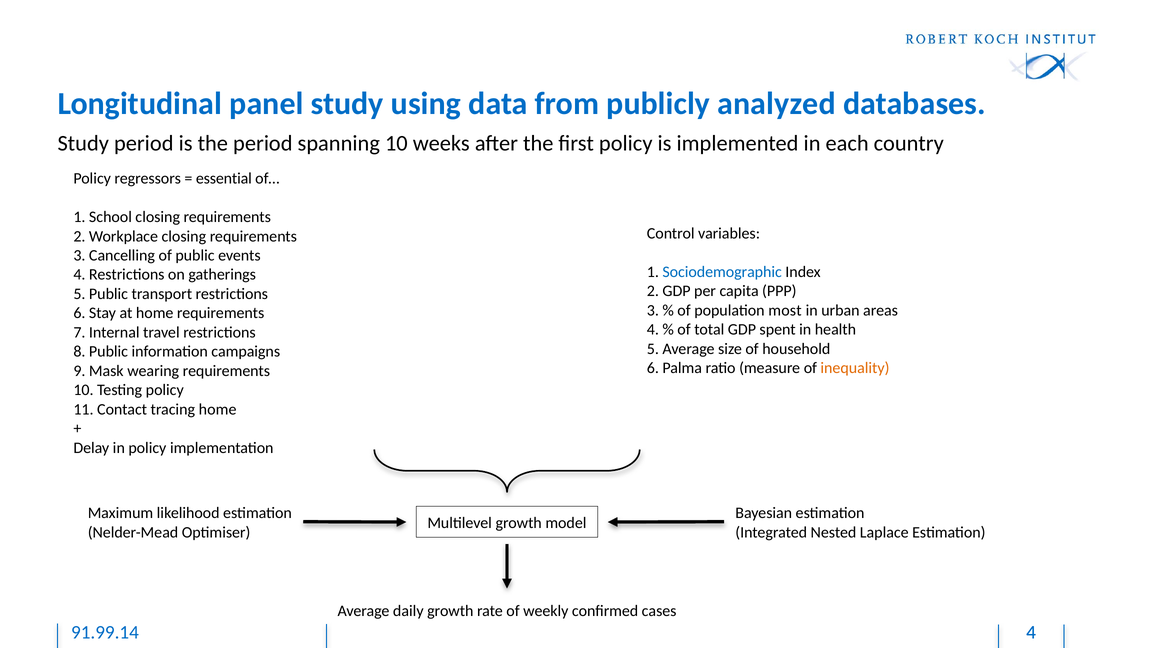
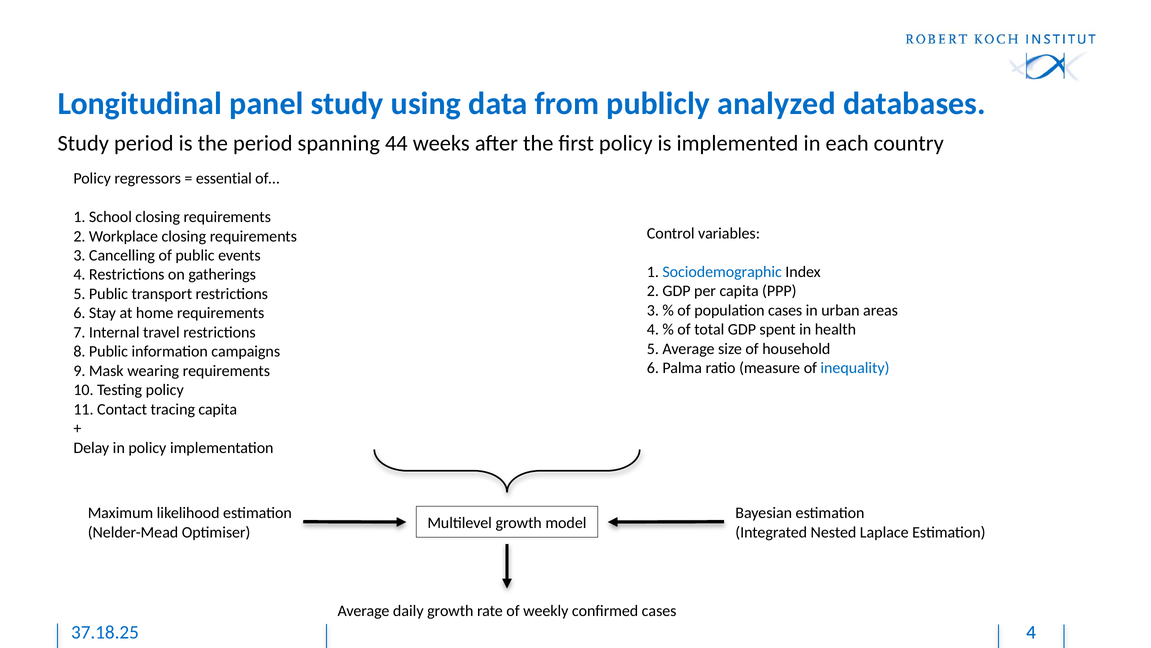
spanning 10: 10 -> 44 (396, 143)
population most: most -> cases (785, 310)
inequality colour: orange -> blue (855, 368)
tracing home: home -> capita (218, 409)
91.99.14: 91.99.14 -> 37.18.25 (105, 632)
